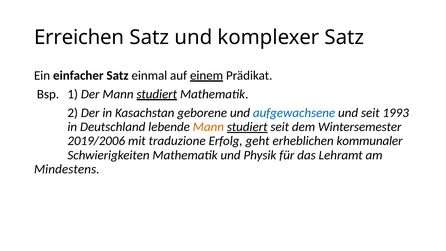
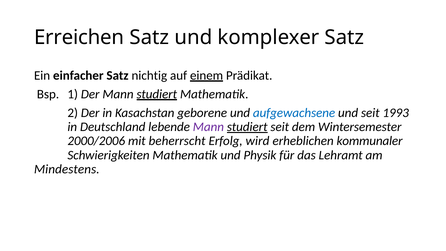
einmal: einmal -> nichtig (149, 75)
Mann colour: orange -> purple (208, 127)
2019/2006: 2019/2006 -> 2000/2006 (96, 141)
traduzione: traduzione -> beherrscht (177, 141)
geht: geht -> wird (258, 141)
